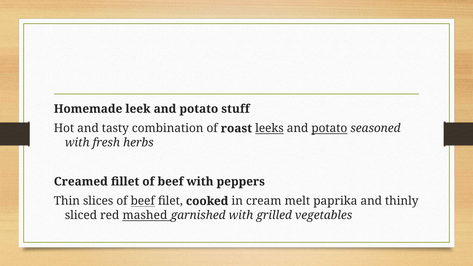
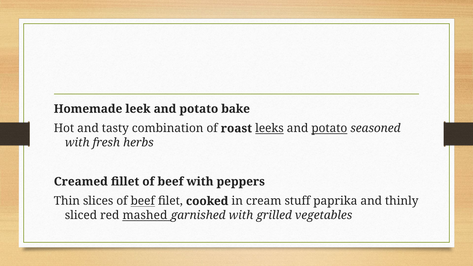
stuff: stuff -> bake (236, 109)
melt: melt -> stuff (297, 201)
